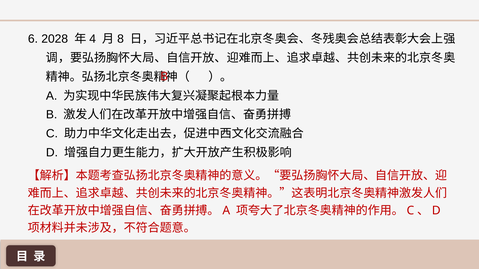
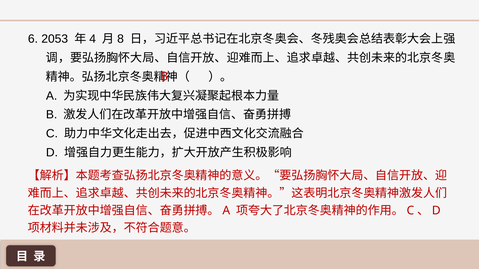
2028: 2028 -> 2053 (55, 39)
